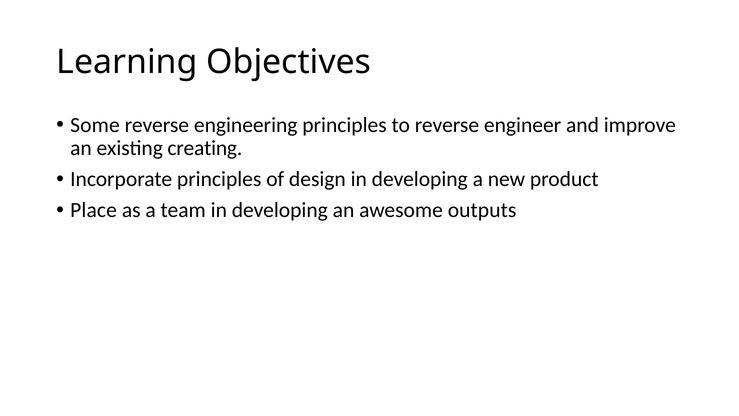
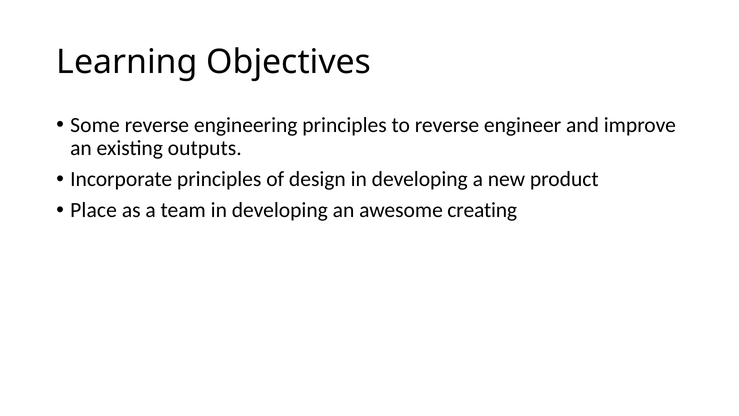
creating: creating -> outputs (205, 148)
outputs: outputs -> creating (482, 210)
